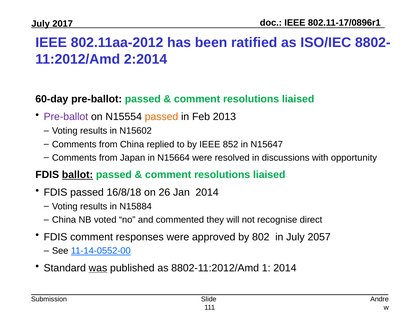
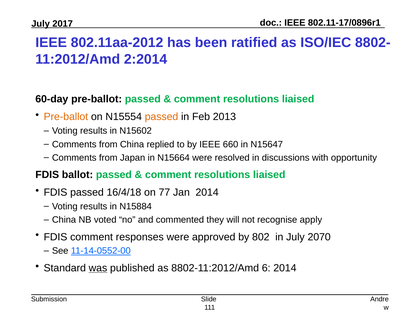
Pre-ballot colour: purple -> orange (66, 117)
852: 852 -> 660 (231, 144)
ballot underline: present -> none (77, 175)
16/8/18: 16/8/18 -> 16/4/18 (124, 192)
26: 26 -> 77 (164, 192)
direct: direct -> apply (311, 220)
2057: 2057 -> 2070 (319, 237)
1: 1 -> 6 (266, 268)
